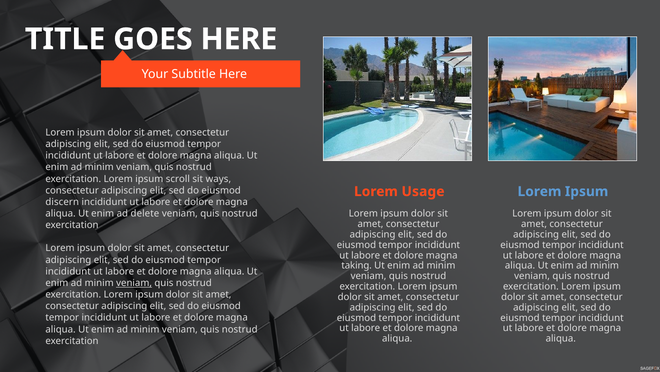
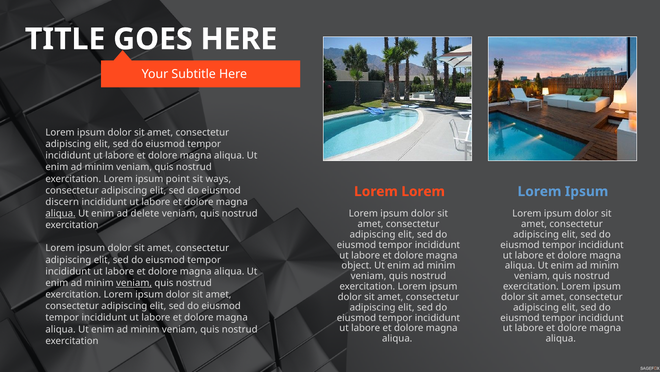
scroll: scroll -> point (178, 178)
Usage: Usage -> Lorem (423, 191)
aliqua underline: none -> present (61, 213)
taking: taking -> object (357, 265)
